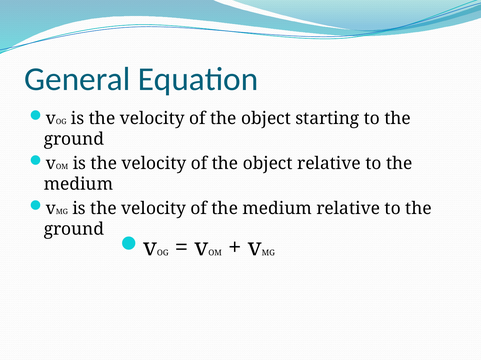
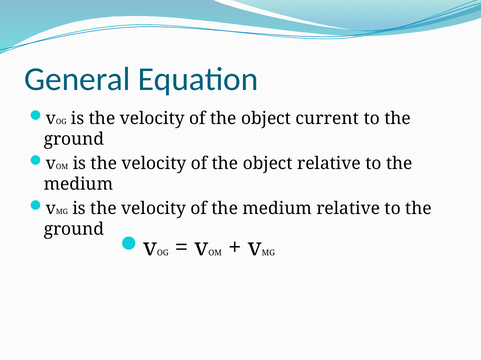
starting: starting -> current (327, 119)
